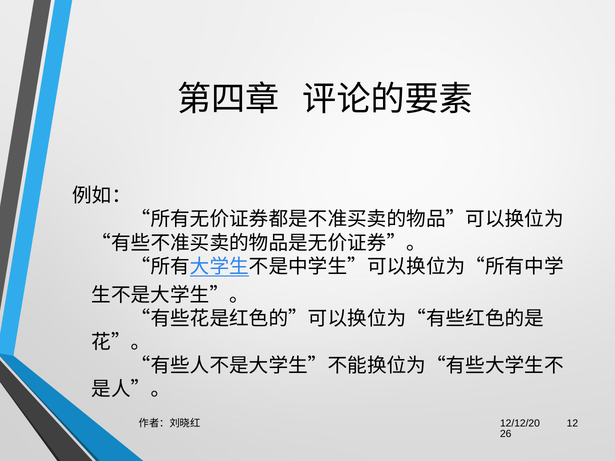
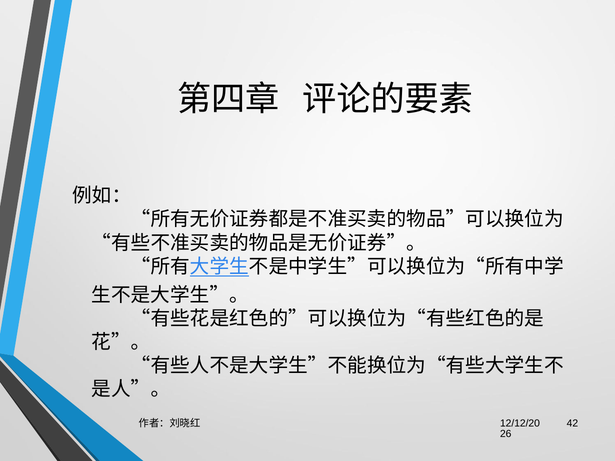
12: 12 -> 42 (572, 424)
